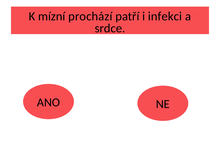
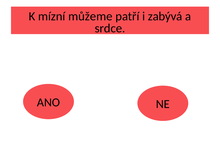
prochází: prochází -> můžeme (90, 16)
infekci: infekci -> zabývá (165, 16)
